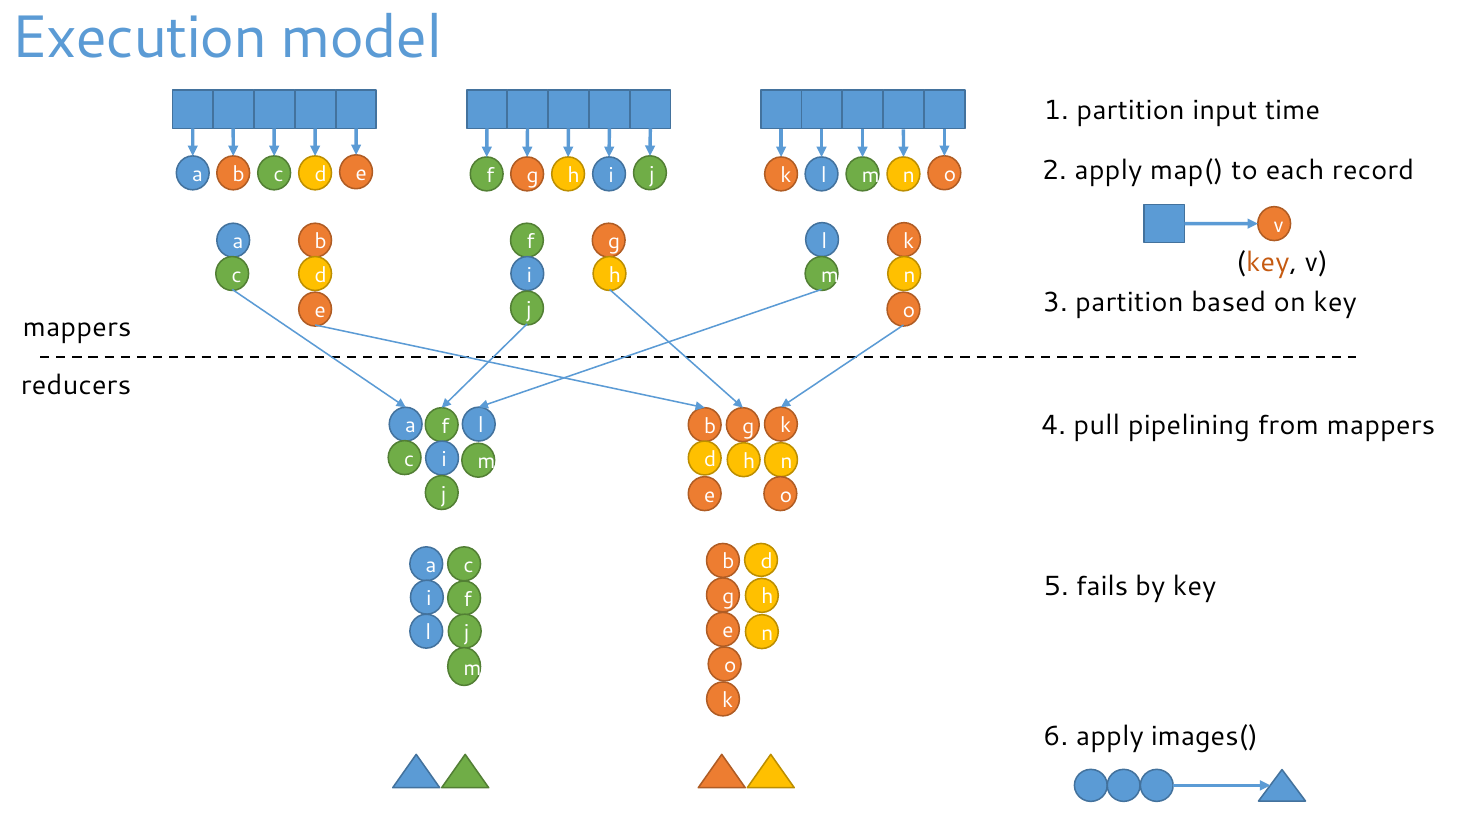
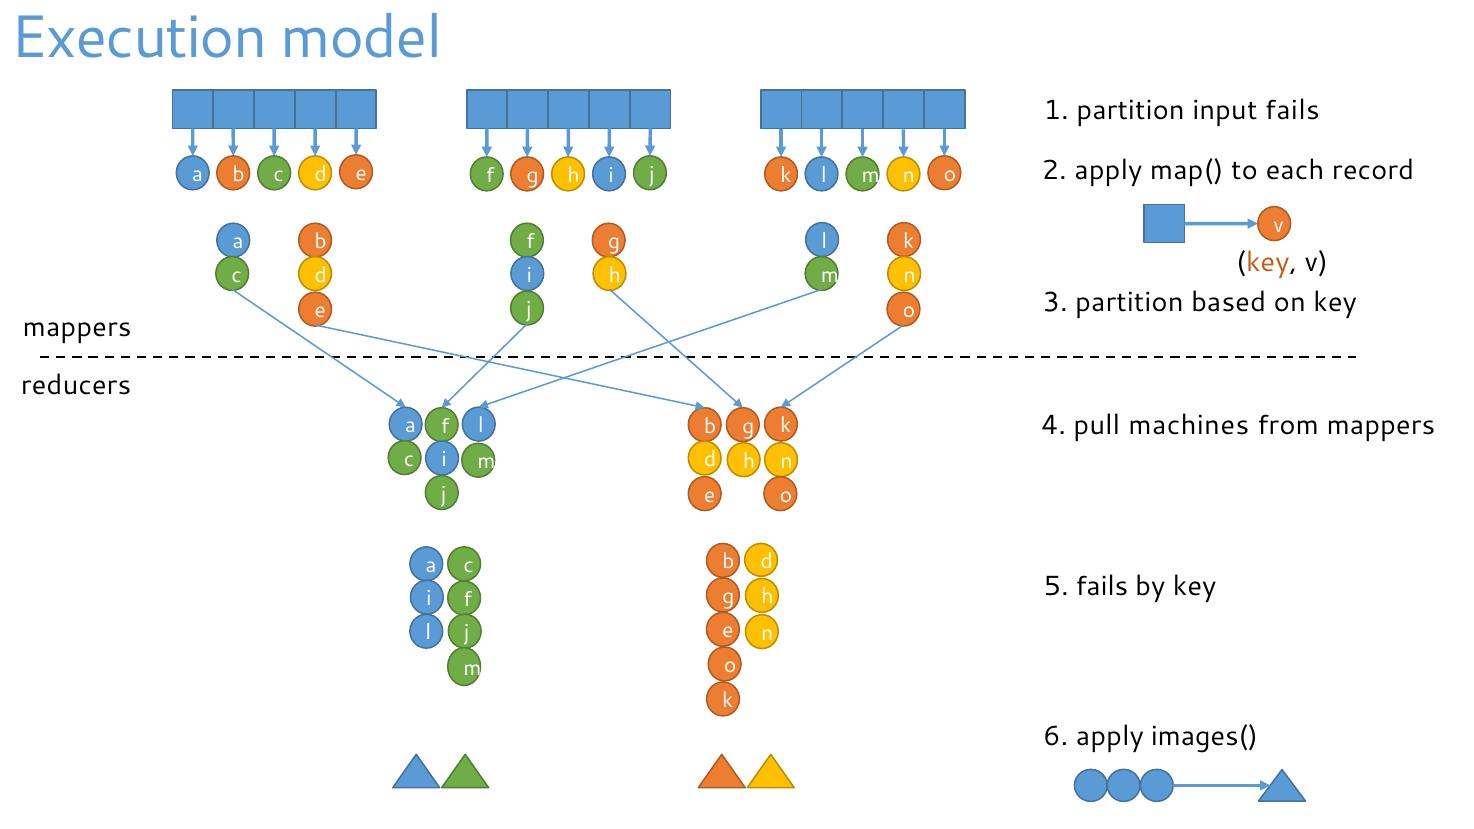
input time: time -> fails (1292, 111)
pipelining: pipelining -> machines (1189, 425)
